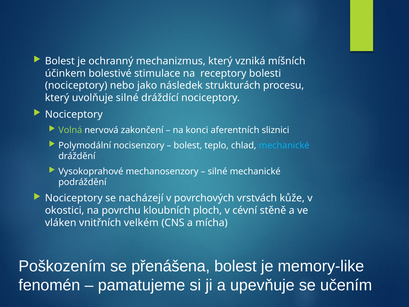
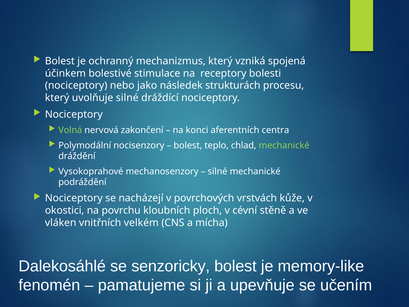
míšních: míšních -> spojená (287, 61)
sliznici: sliznici -> centra (275, 130)
mechanické colour: light blue -> light green (284, 145)
Poškozením: Poškozením -> Dalekosáhlé (62, 266)
přenášena: přenášena -> senzoricky (171, 266)
